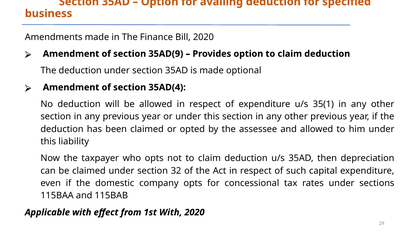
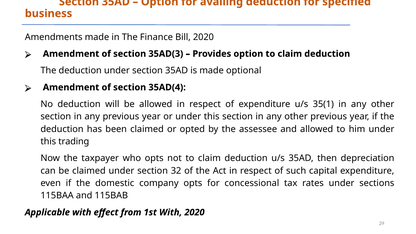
35AD(9: 35AD(9 -> 35AD(3 (166, 54)
liability: liability -> trading (74, 141)
